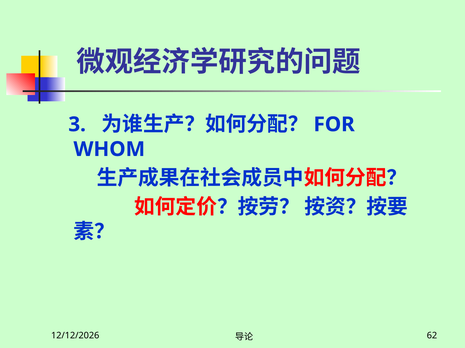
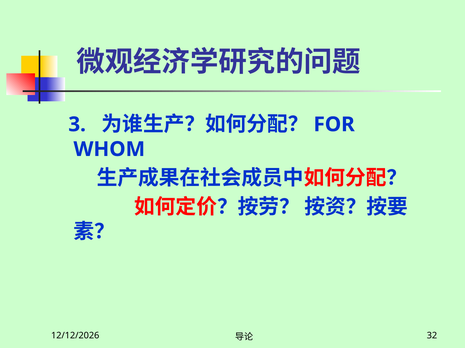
62: 62 -> 32 (432, 336)
